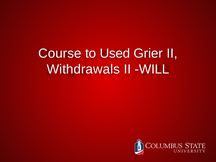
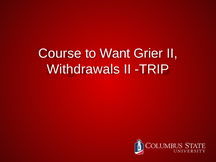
Used: Used -> Want (115, 53)
WILL: WILL -> TRIP (152, 69)
